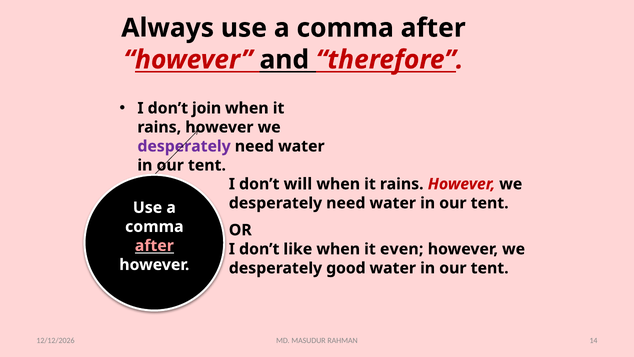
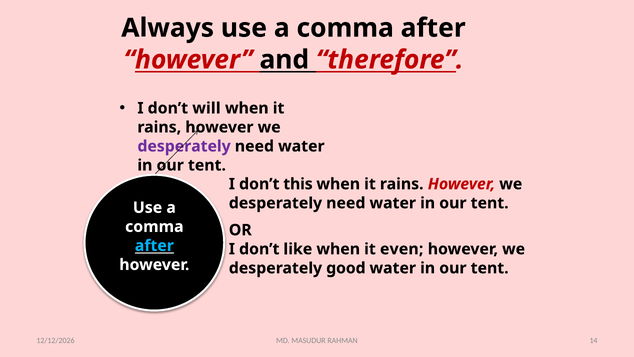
join: join -> will (206, 108)
will: will -> this (298, 184)
after colour: pink -> light blue (154, 245)
